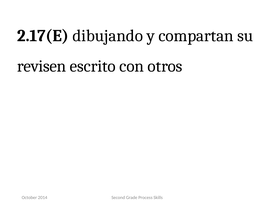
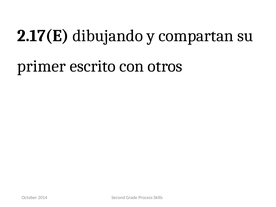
revisen: revisen -> primer (41, 66)
